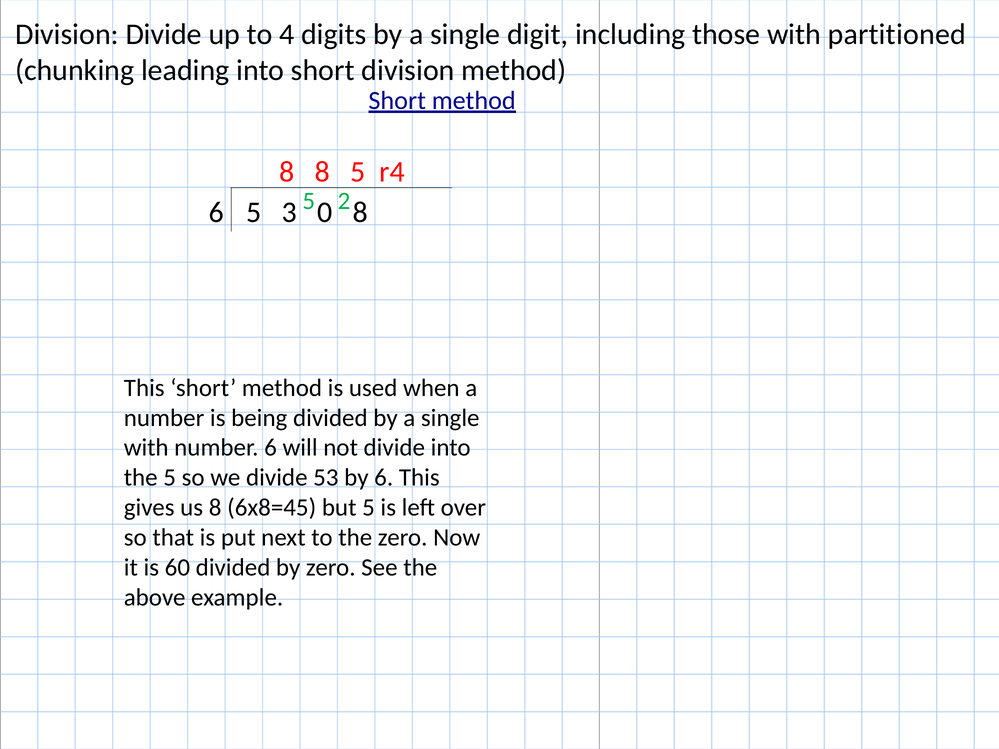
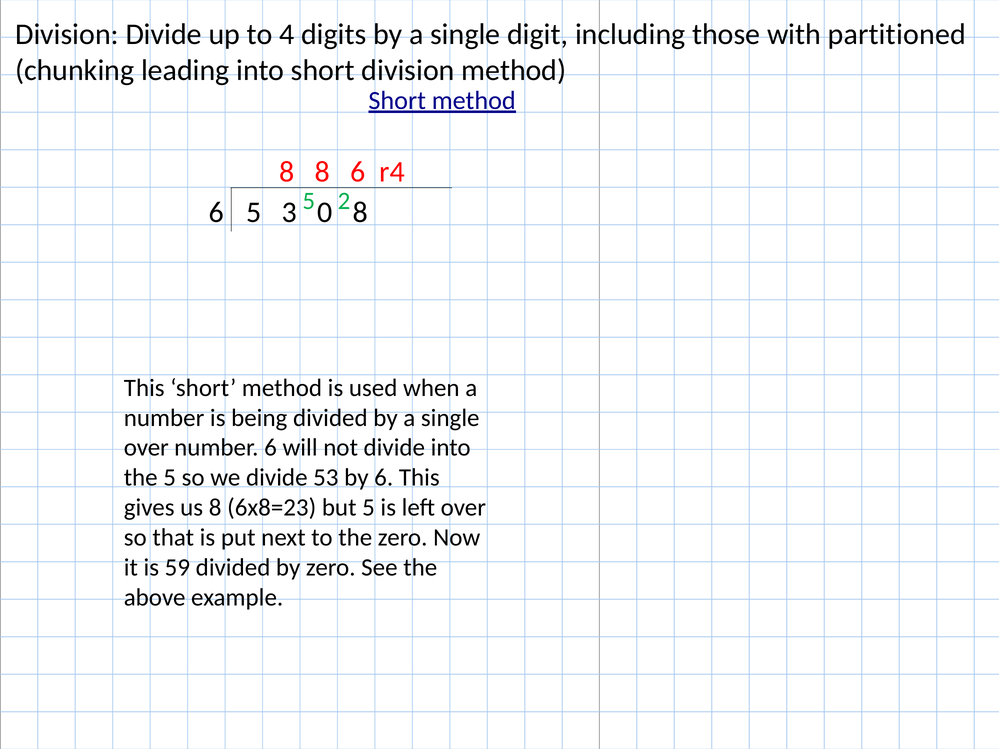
8 8 5: 5 -> 6 (358, 172)
with: with -> over (146, 448)
6x8=45: 6x8=45 -> 6x8=23 (272, 508)
60: 60 -> 59 (177, 568)
